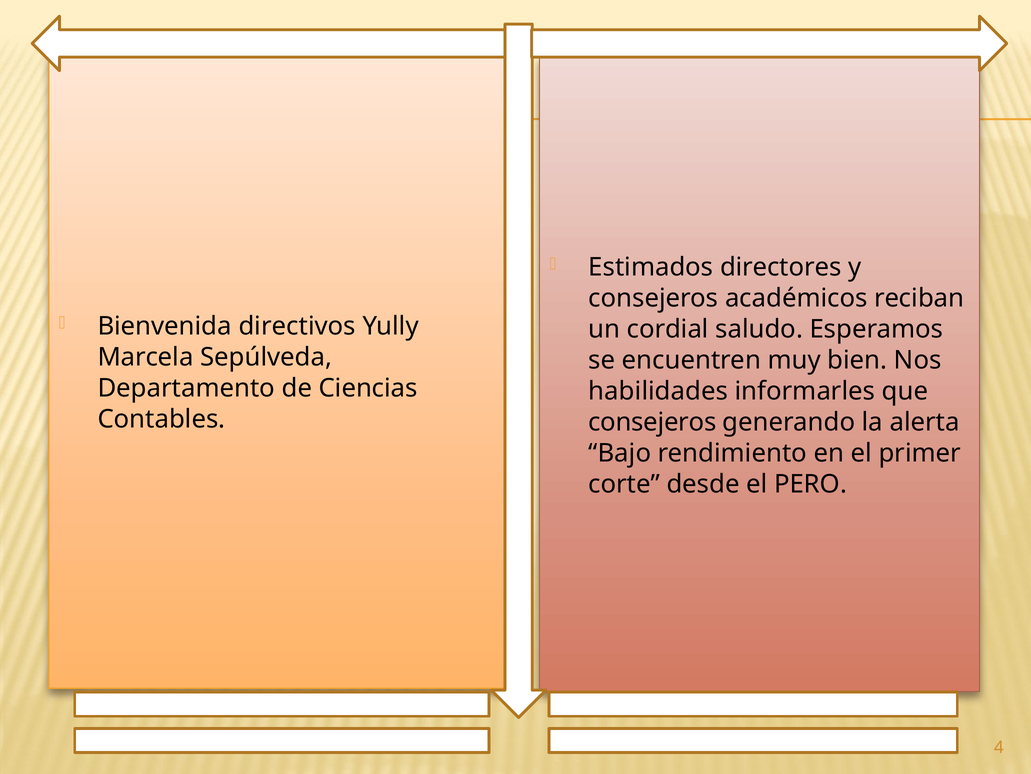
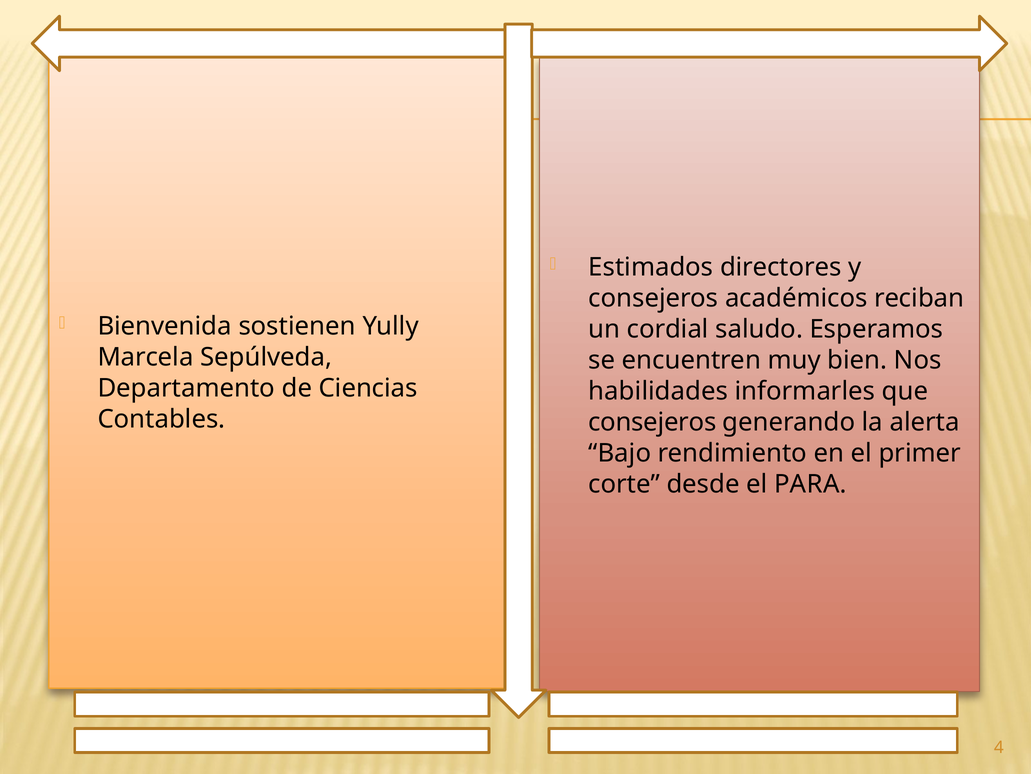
directivos: directivos -> sostienen (297, 326)
PERO: PERO -> PARA (810, 484)
